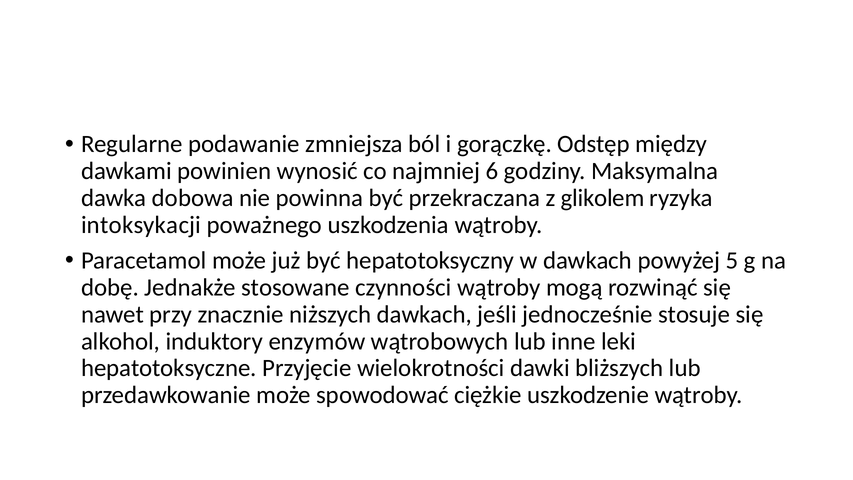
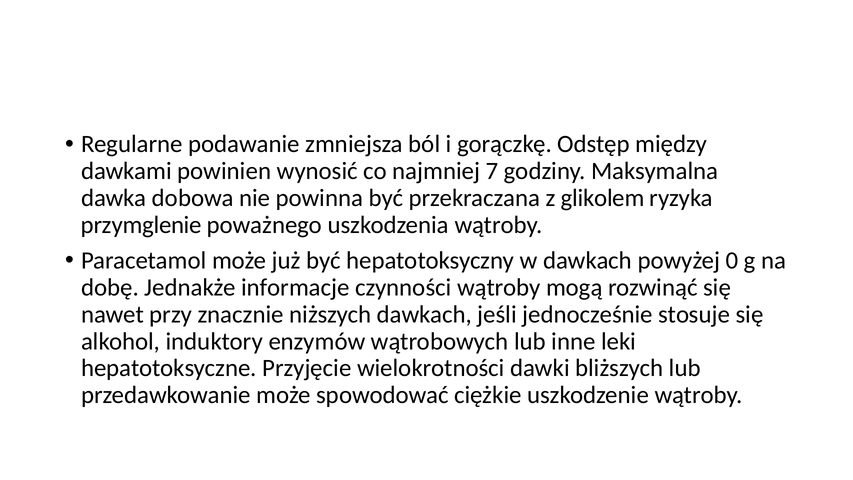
6: 6 -> 7 (492, 171)
intoksykacji: intoksykacji -> przymglenie (141, 225)
5: 5 -> 0 (732, 261)
stosowane: stosowane -> informacje (295, 287)
